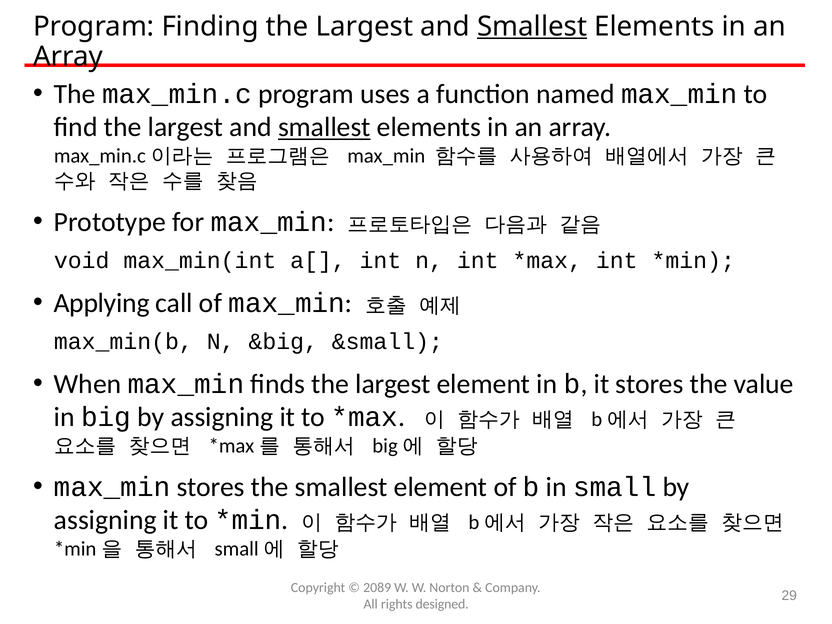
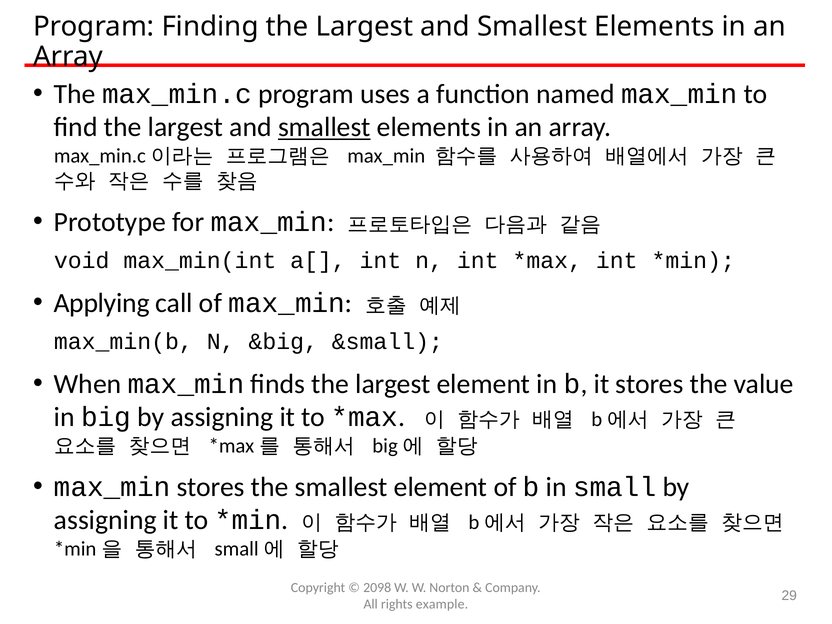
Smallest underline: present -> none (532, 26)
2089: 2089 -> 2098 (377, 588)
designed: designed -> example (442, 604)
